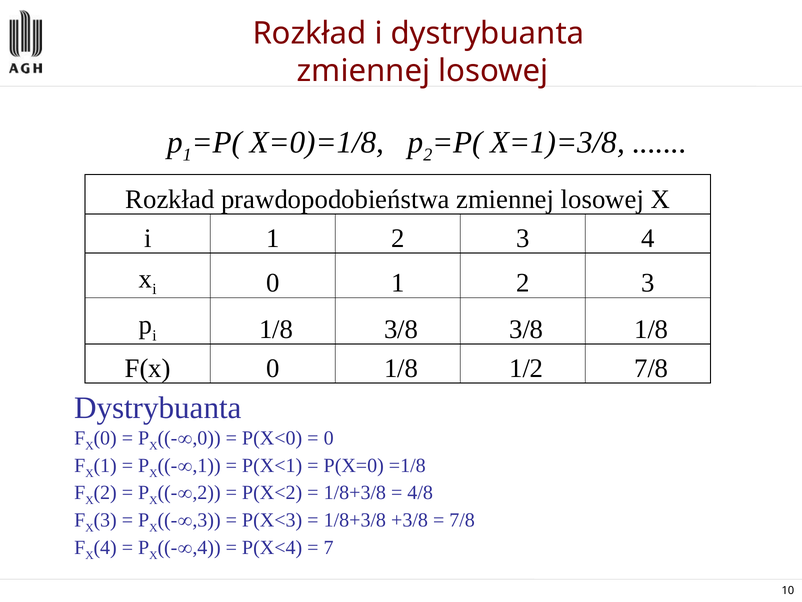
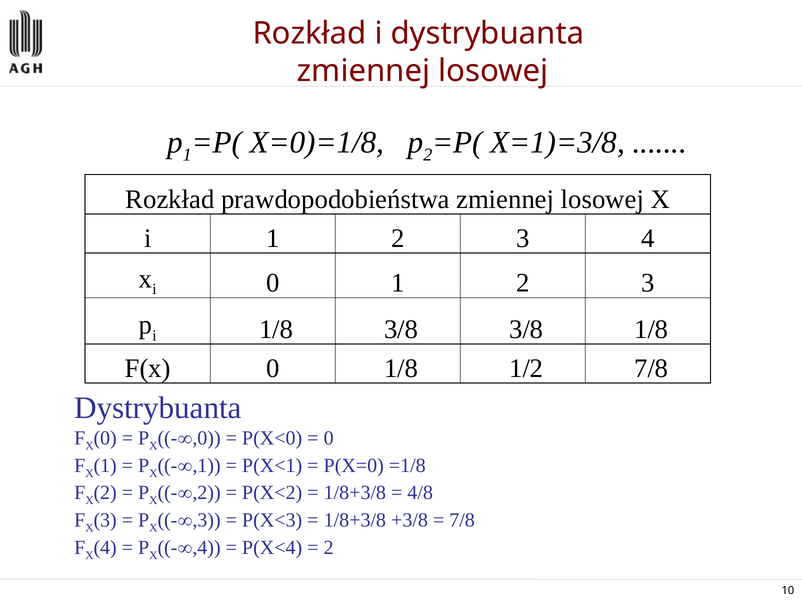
7: 7 -> 2 (329, 547)
